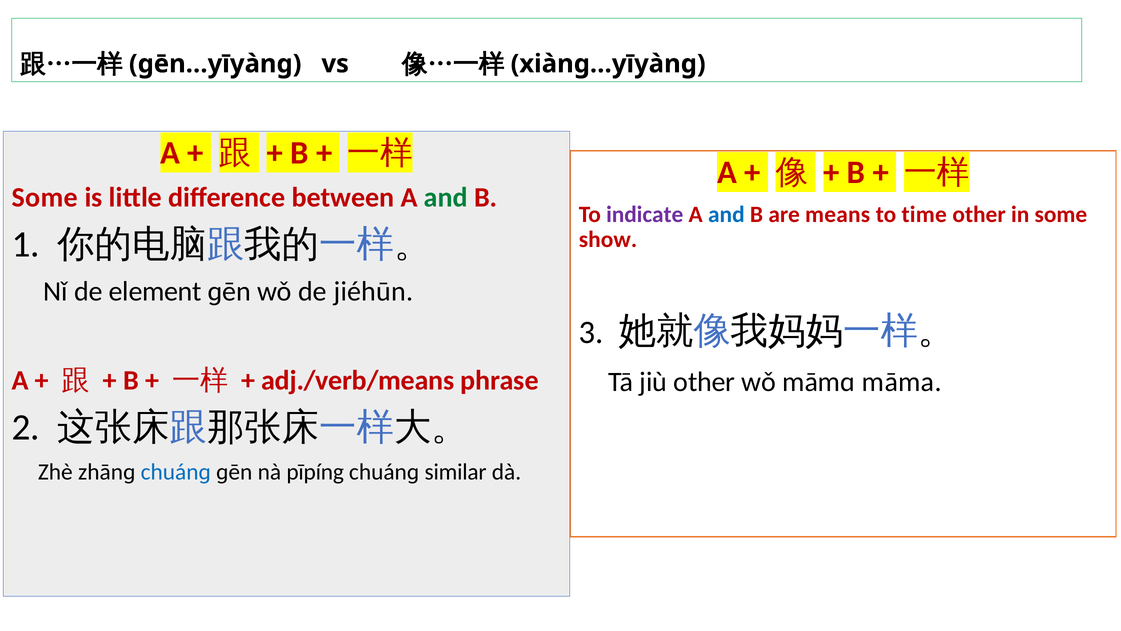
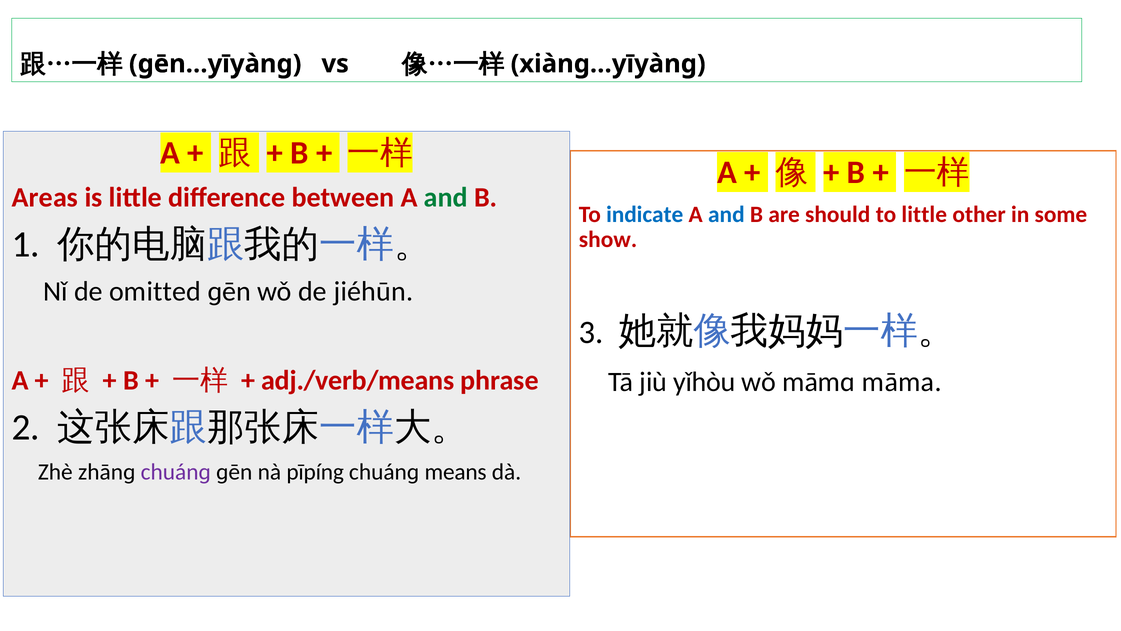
Some: Some -> Areas (45, 197)
indicate colour: purple -> blue (645, 214)
means: means -> should (838, 214)
to time: time -> little (924, 214)
element: element -> omitted (155, 291)
jiù other: other -> yǐhòu (704, 382)
chuánɡ colour: blue -> purple (176, 472)
similar: similar -> means (456, 472)
